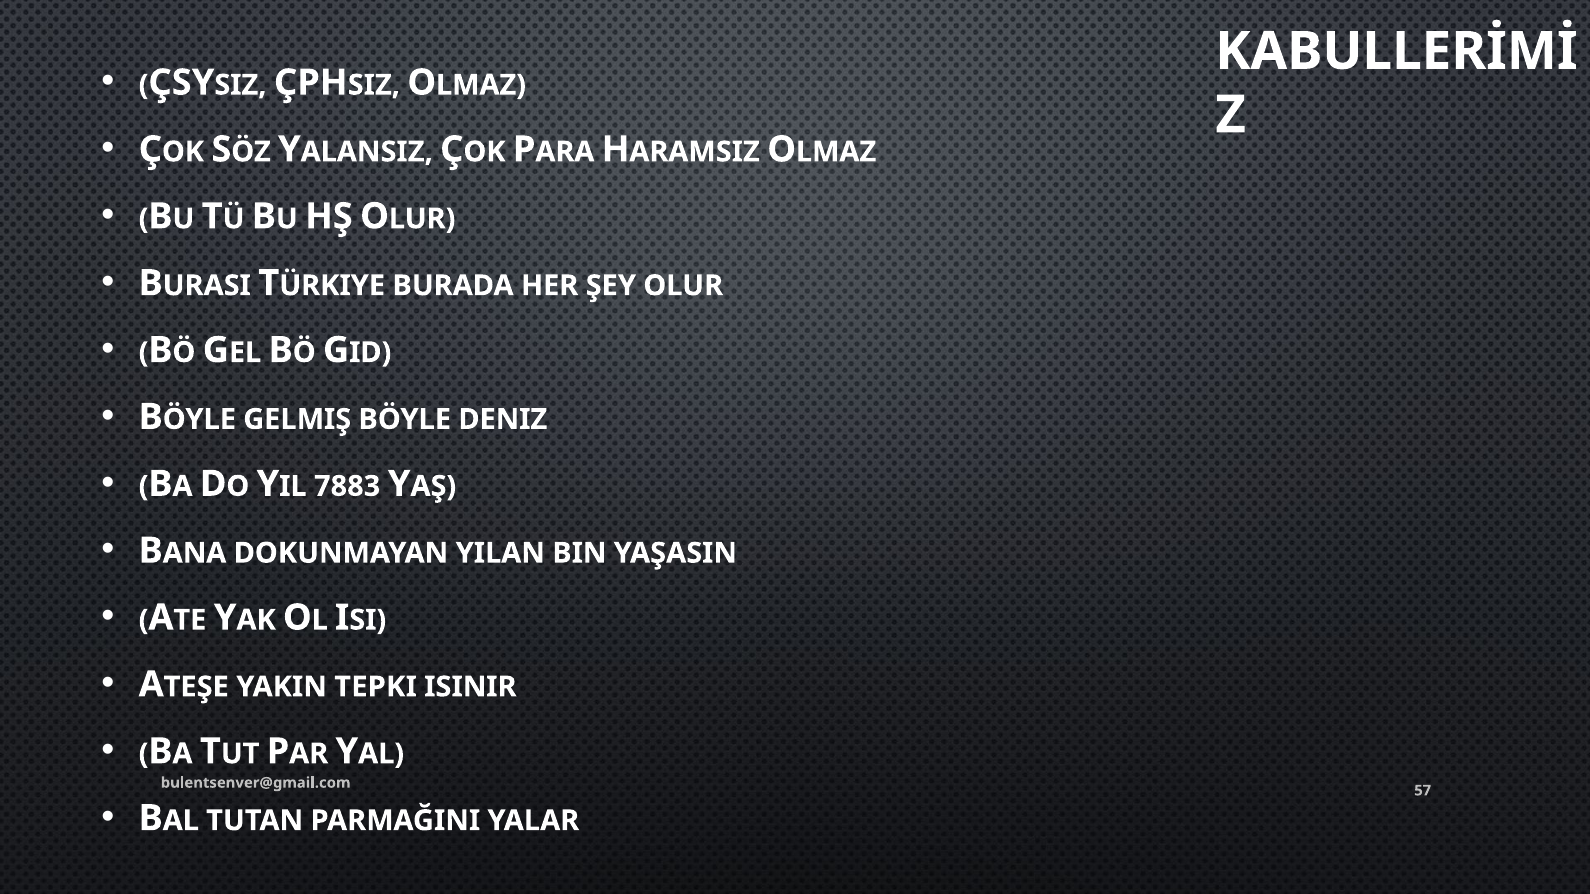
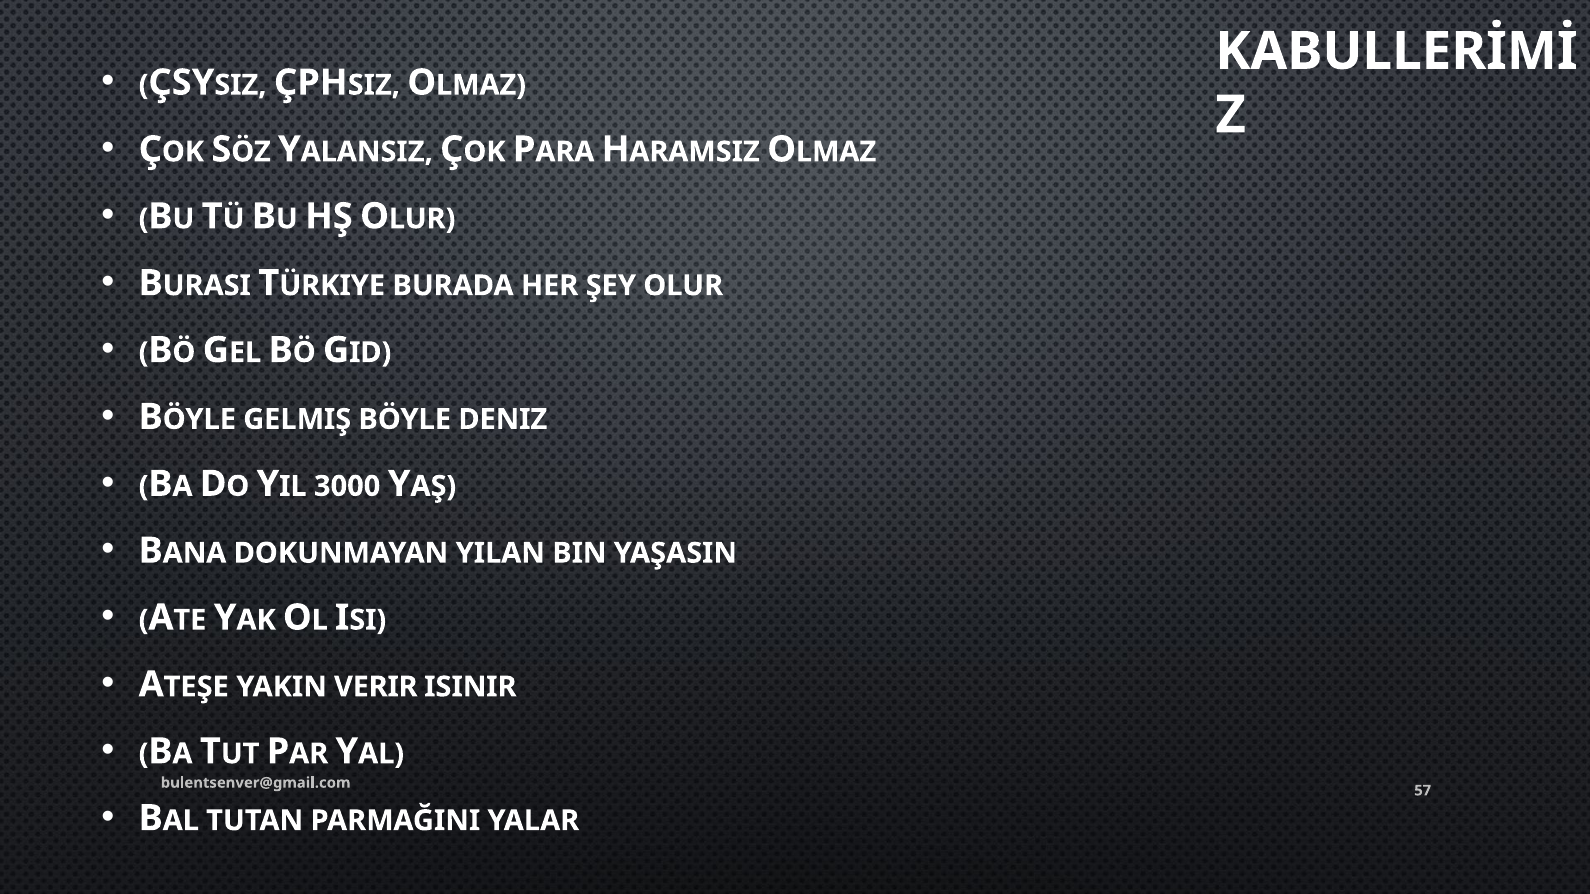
7883: 7883 -> 3000 (347, 486)
TEPKI: TEPKI -> VERIR (376, 687)
